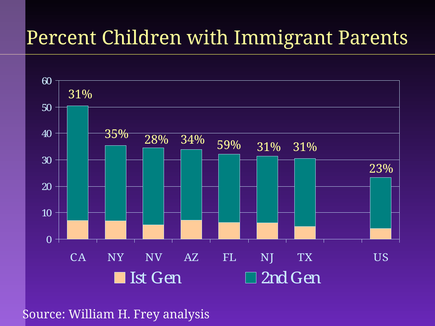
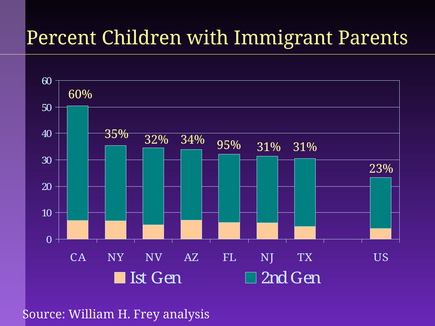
31%: 31% -> 60% (80, 94)
28%: 28% -> 32% (156, 140)
59%: 59% -> 95% (229, 145)
